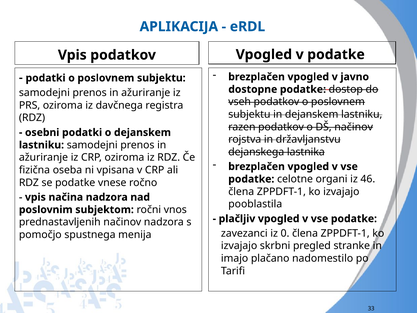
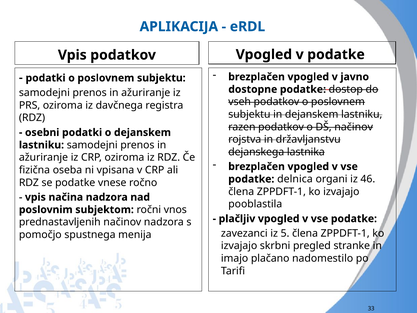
celotne: celotne -> delnica (295, 179)
0: 0 -> 5 (285, 233)
